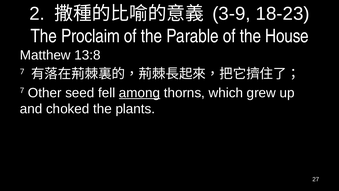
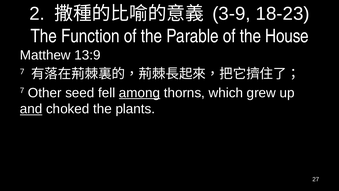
Proclaim: Proclaim -> Function (90, 36)
13:8: 13:8 -> 13:9 (88, 55)
and underline: none -> present (31, 109)
